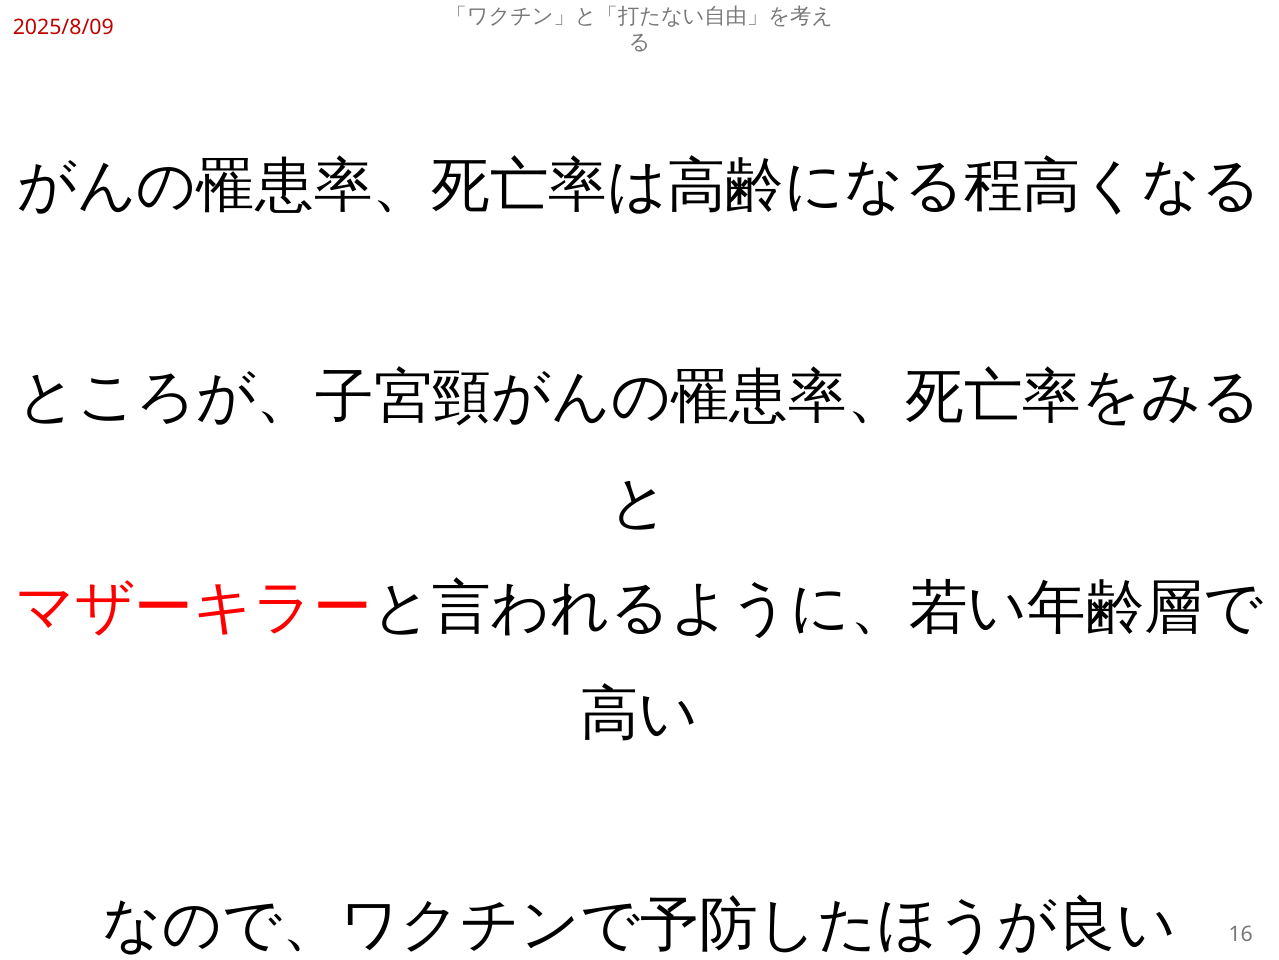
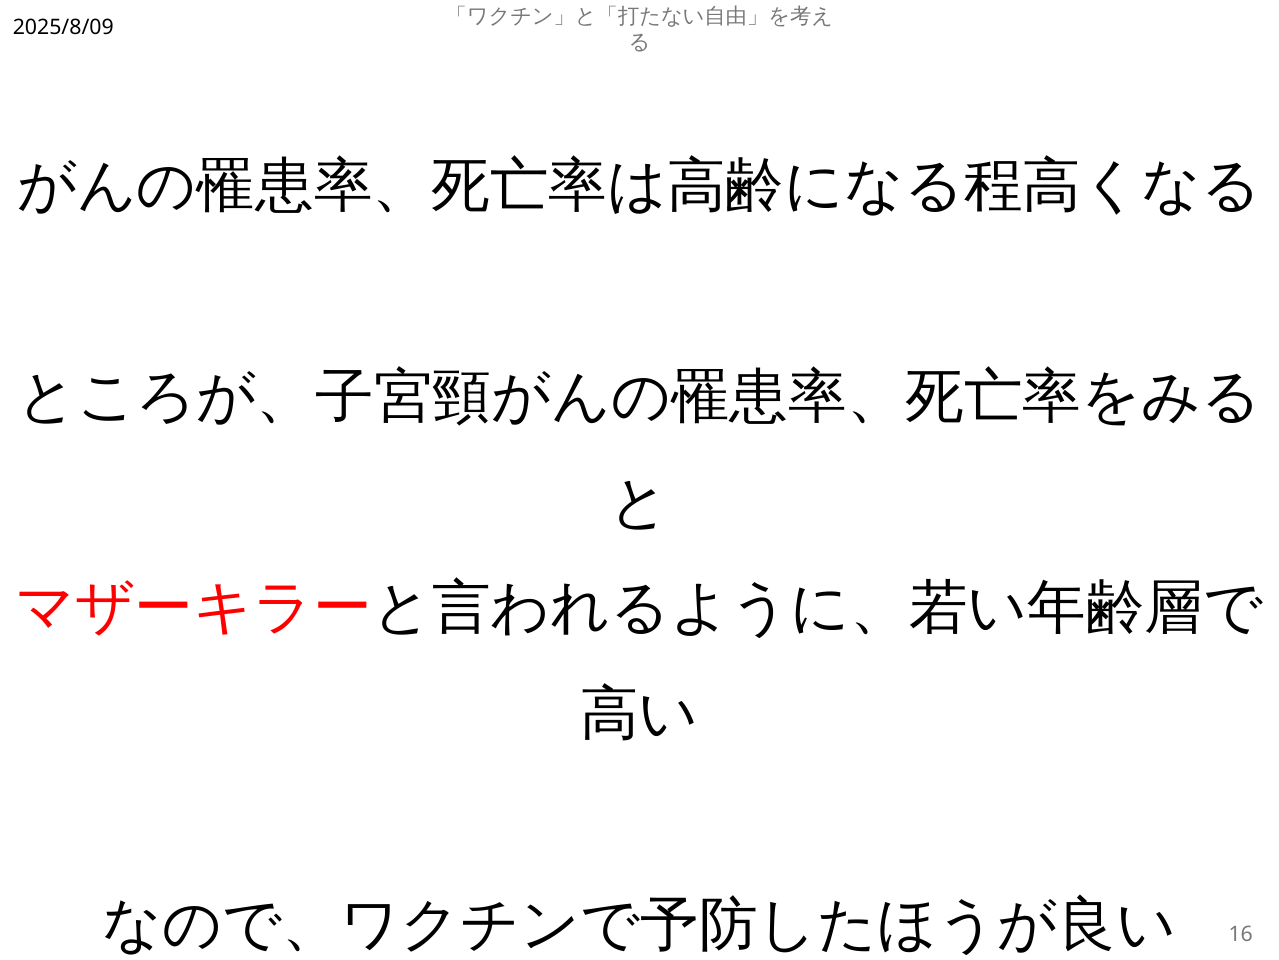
2025/8/09 colour: red -> black (63, 27)
